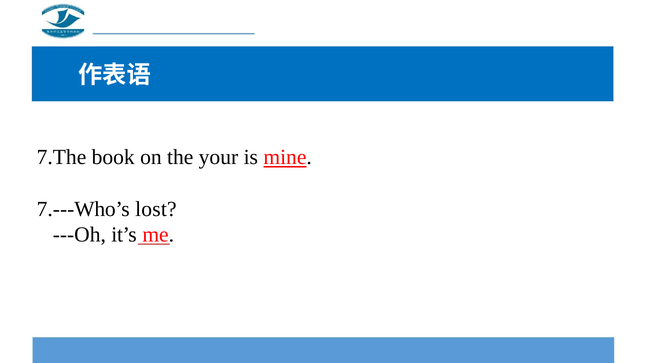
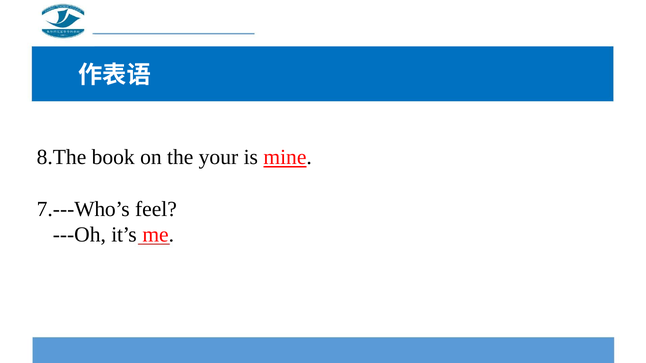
7.The: 7.The -> 8.The (62, 157)
lost: lost -> feel (156, 209)
